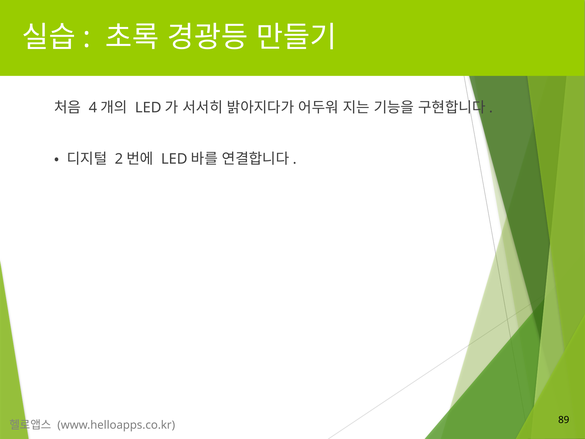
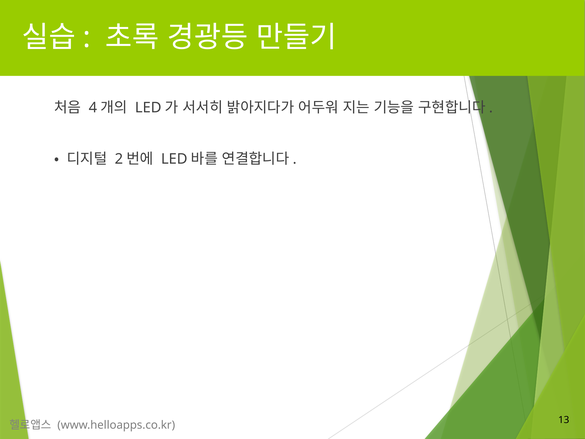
89: 89 -> 13 (564, 420)
